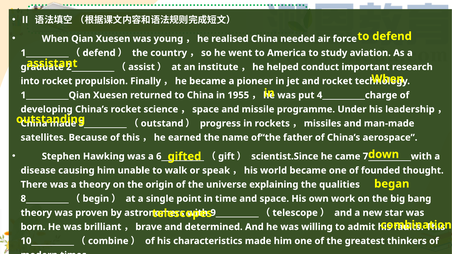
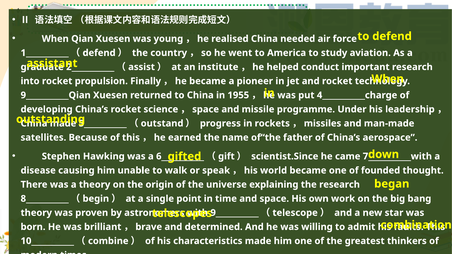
1___________Qian: 1___________Qian -> 9___________Qian (56, 95)
the qualities: qualities -> research (340, 185)
